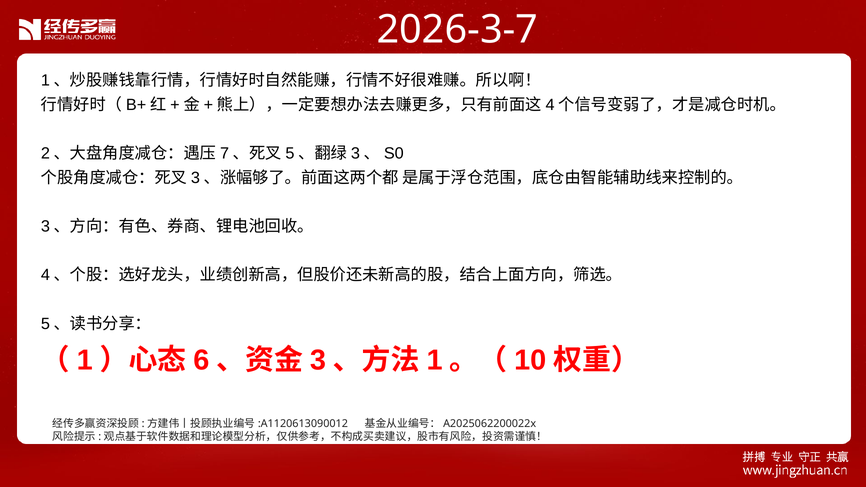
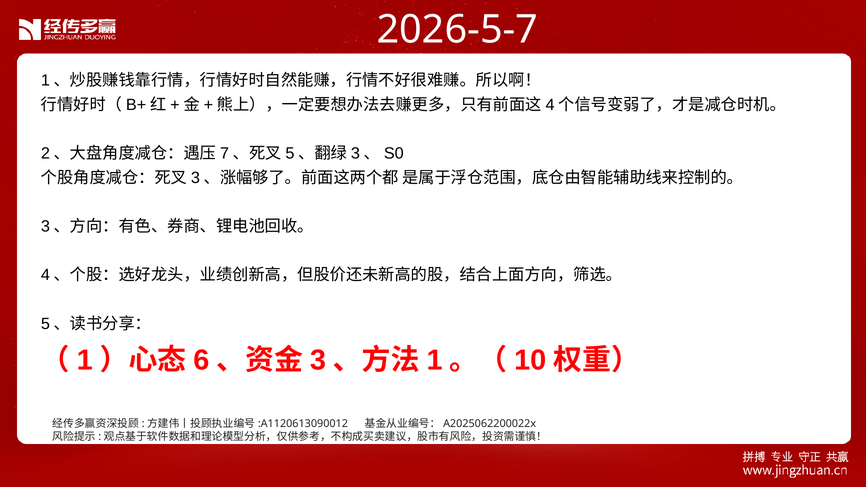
2026-3-7: 2026-3-7 -> 2026-5-7 (457, 30)
